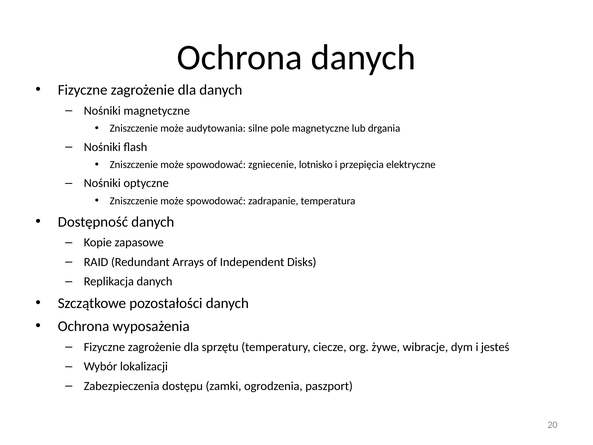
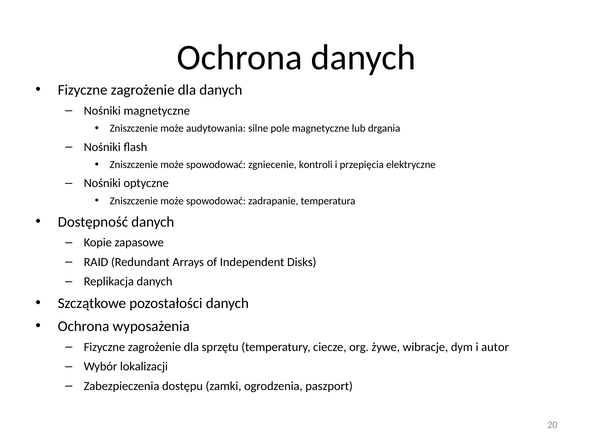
lotnisko: lotnisko -> kontroli (316, 165)
jesteś: jesteś -> autor (495, 347)
